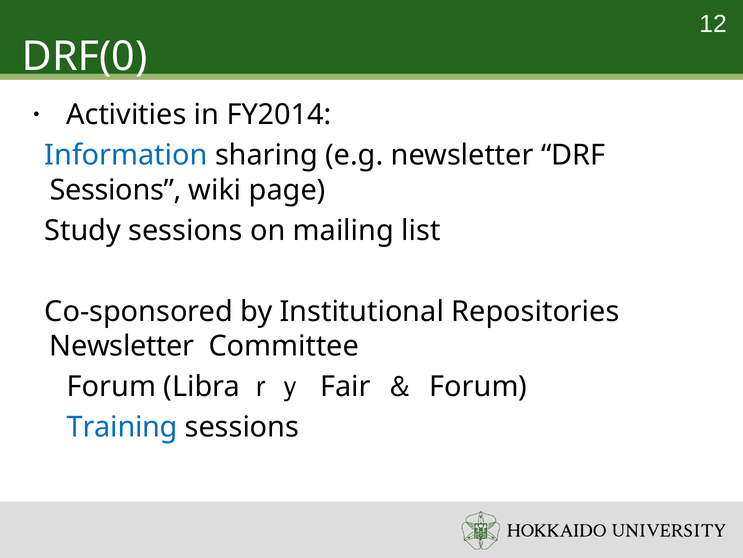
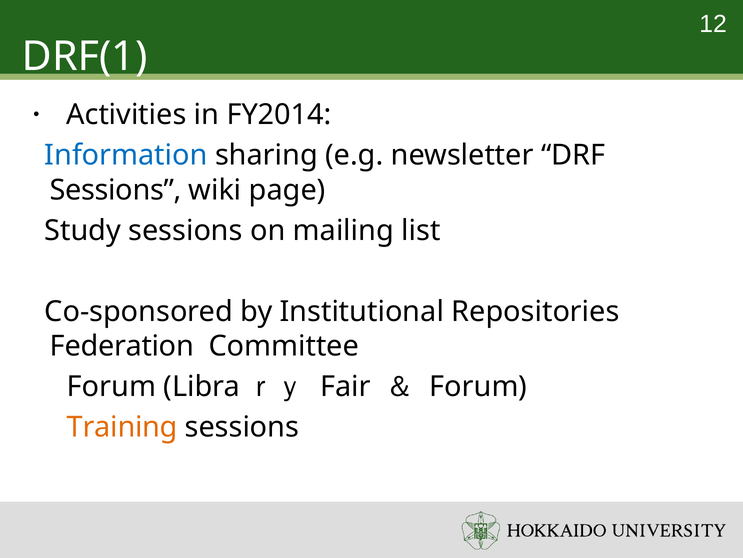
DRF(0: DRF(0 -> DRF(1 (85, 56)
Newsletter: Newsletter -> Federation (122, 346)
Training colour: blue -> orange (122, 427)
